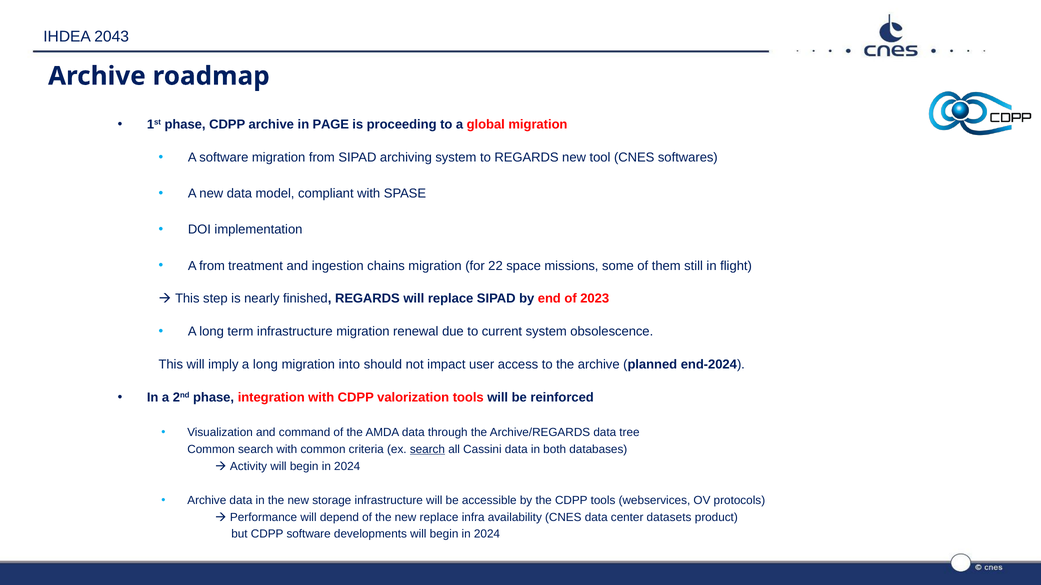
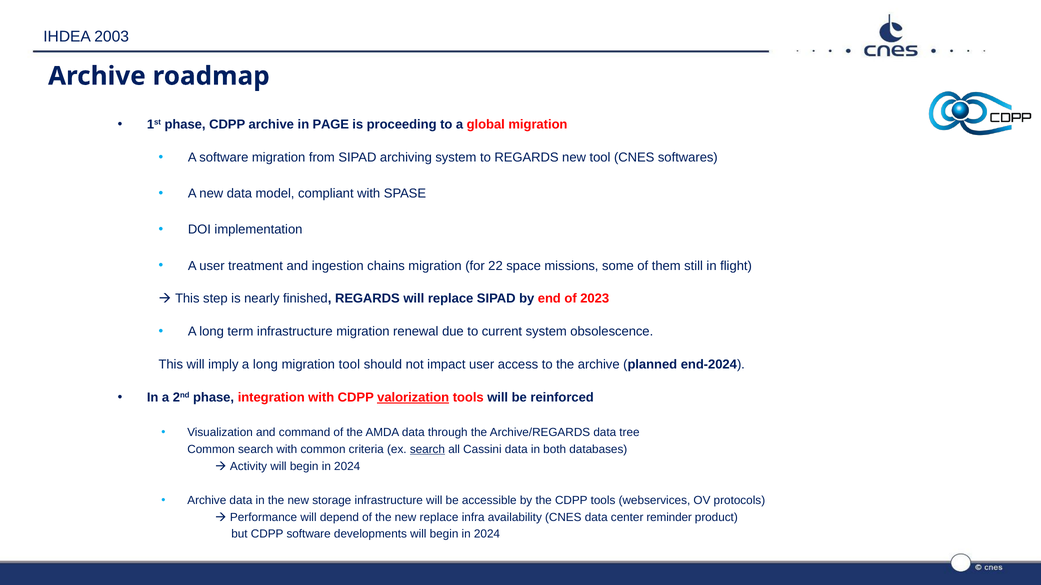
2043: 2043 -> 2003 (112, 37)
A from: from -> user (212, 266)
migration into: into -> tool (349, 365)
valorization underline: none -> present (413, 398)
datasets: datasets -> reminder (669, 518)
